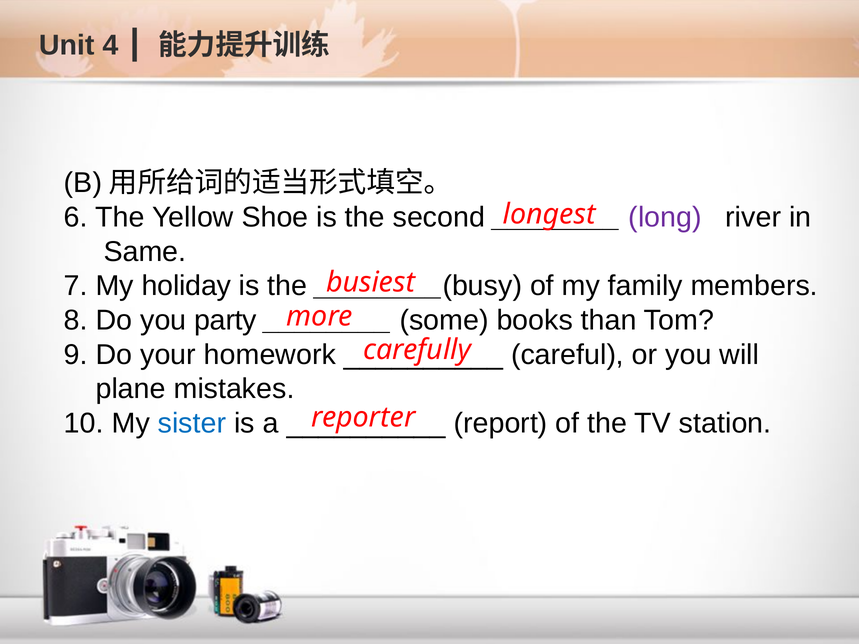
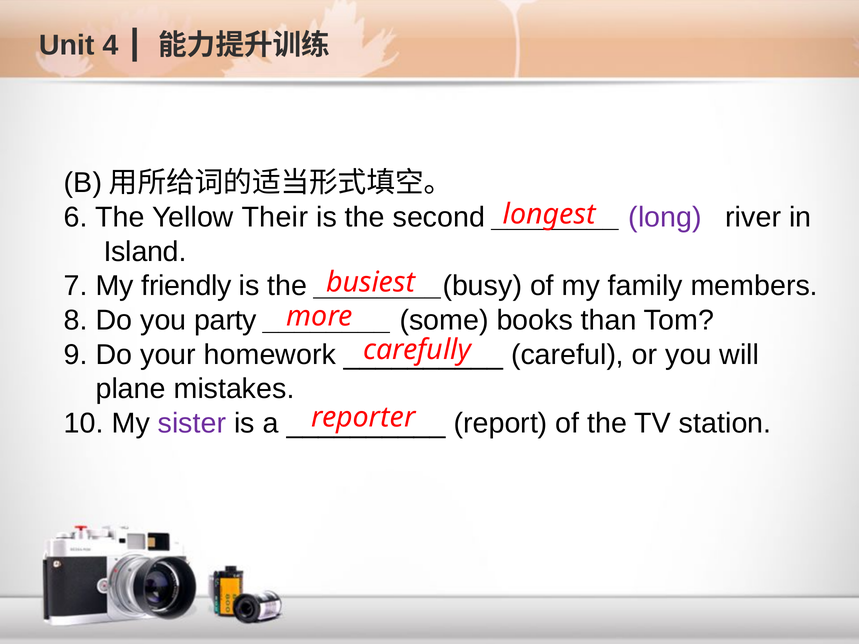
Shoe: Shoe -> Their (275, 217)
Same: Same -> Island (145, 252)
holiday: holiday -> friendly (187, 286)
sister colour: blue -> purple (192, 424)
